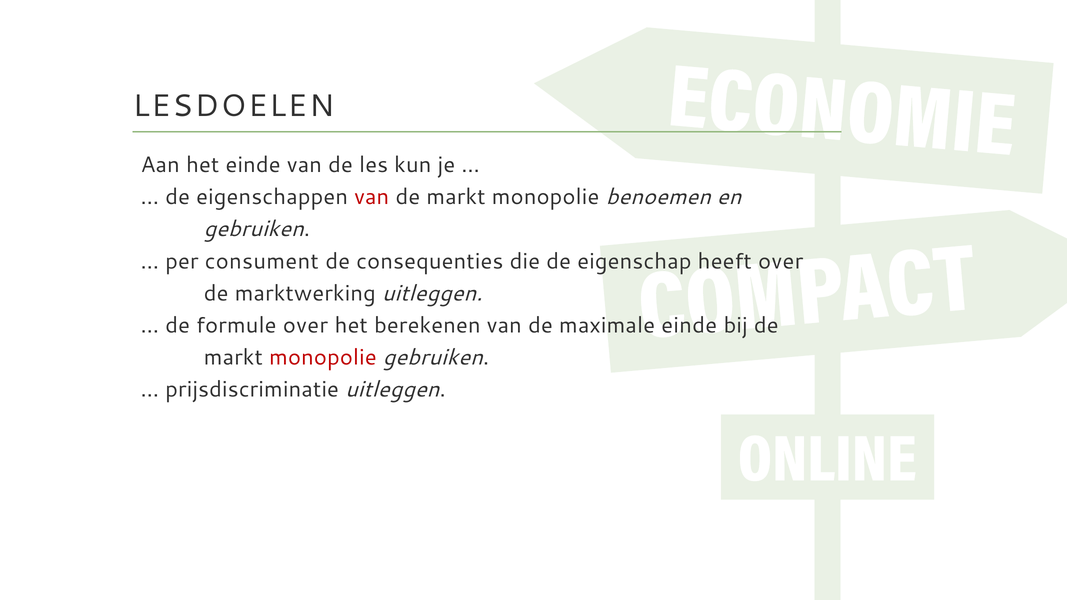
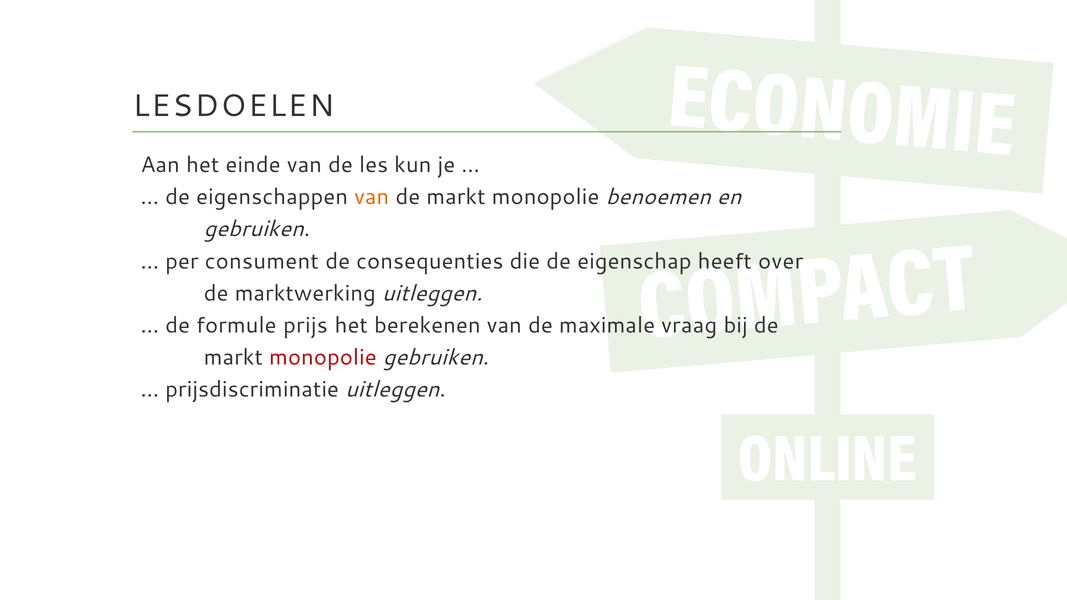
van colour: red -> orange (372, 197)
formule over: over -> prijs (305, 325)
maximale einde: einde -> vraag (689, 325)
